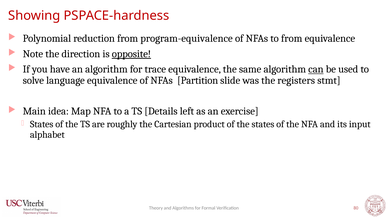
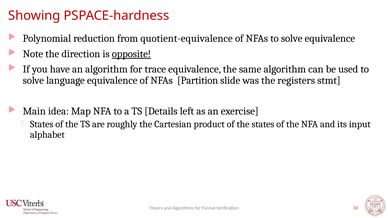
program-equivalence: program-equivalence -> quotient-equivalence (187, 39)
NFAs to from: from -> solve (292, 39)
can underline: present -> none (316, 69)
